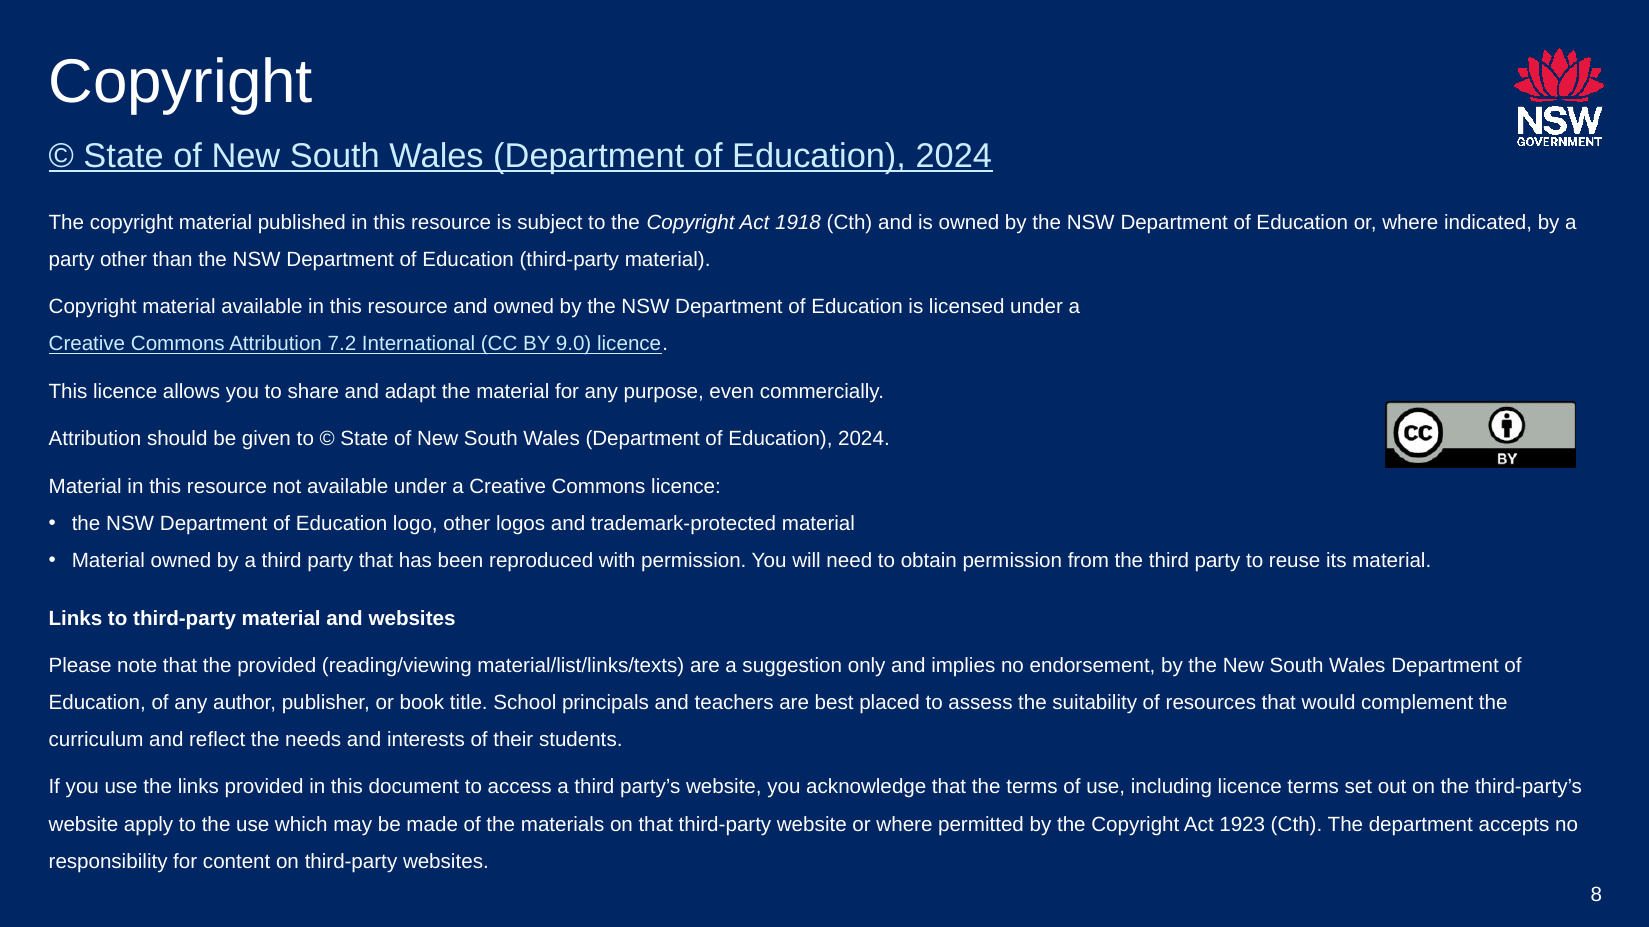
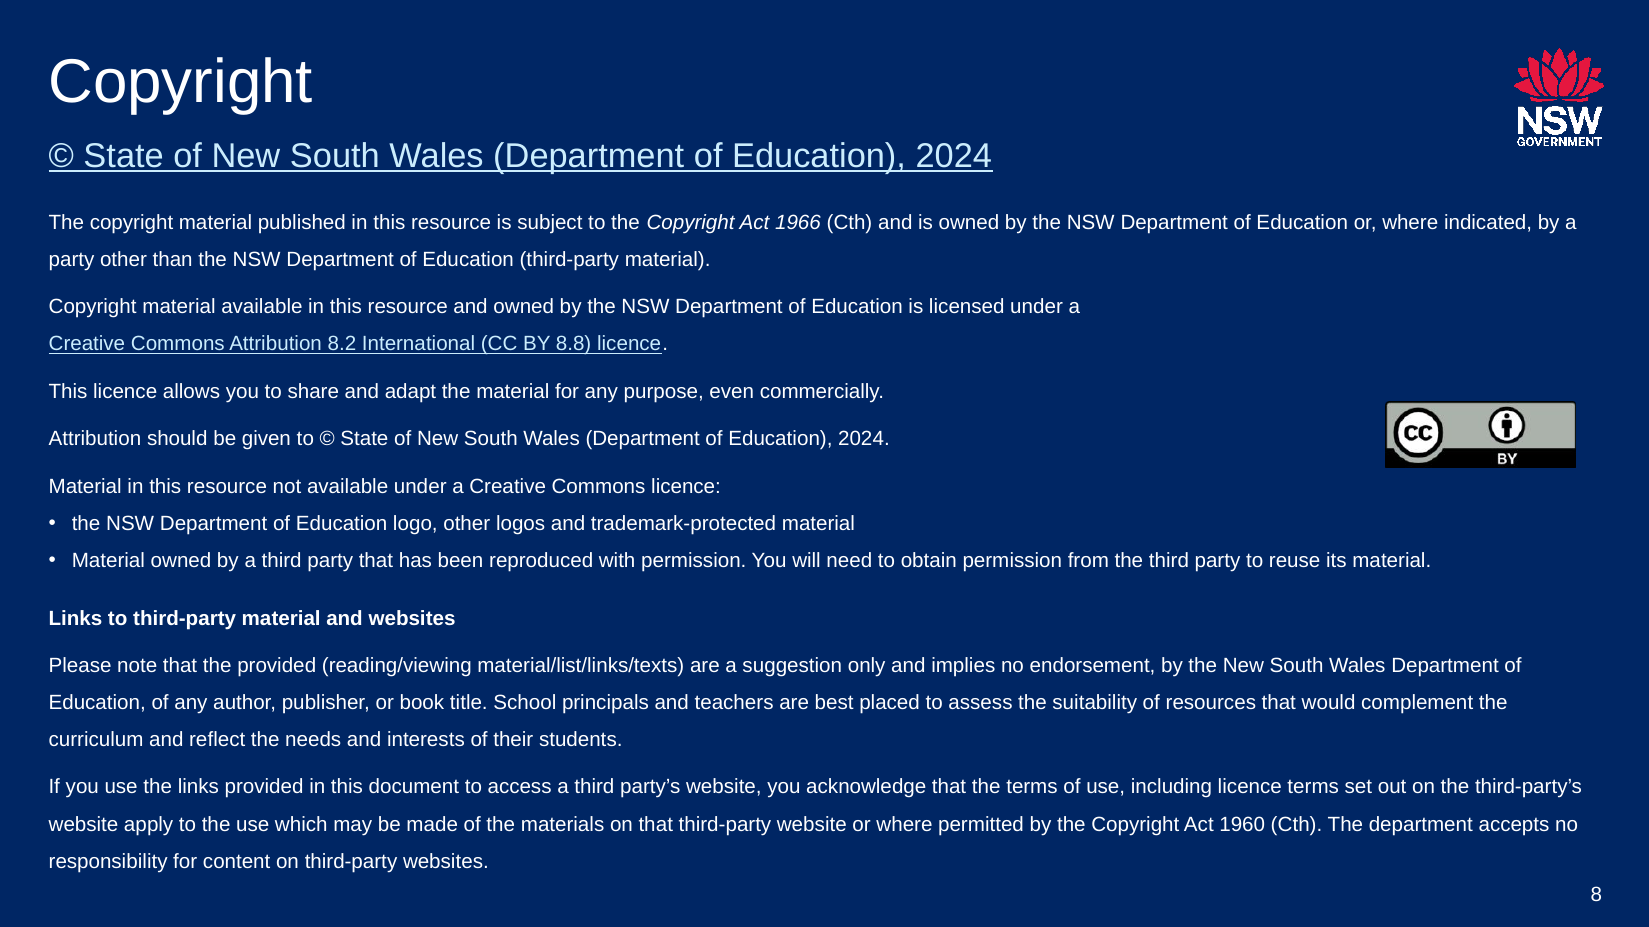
1918: 1918 -> 1966 (798, 223)
7.2: 7.2 -> 8.2 (342, 344)
9.0: 9.0 -> 8.8 (574, 344)
1923: 1923 -> 1960 (1242, 825)
